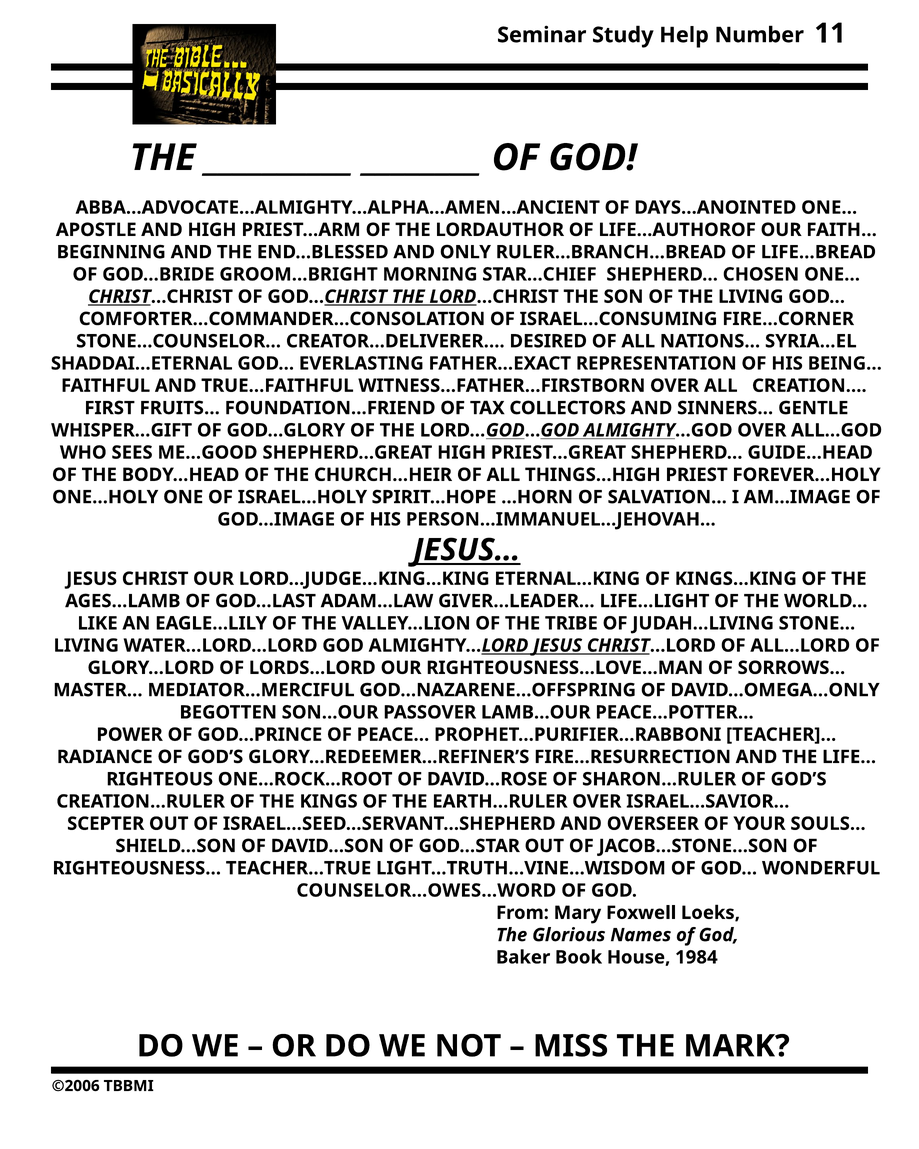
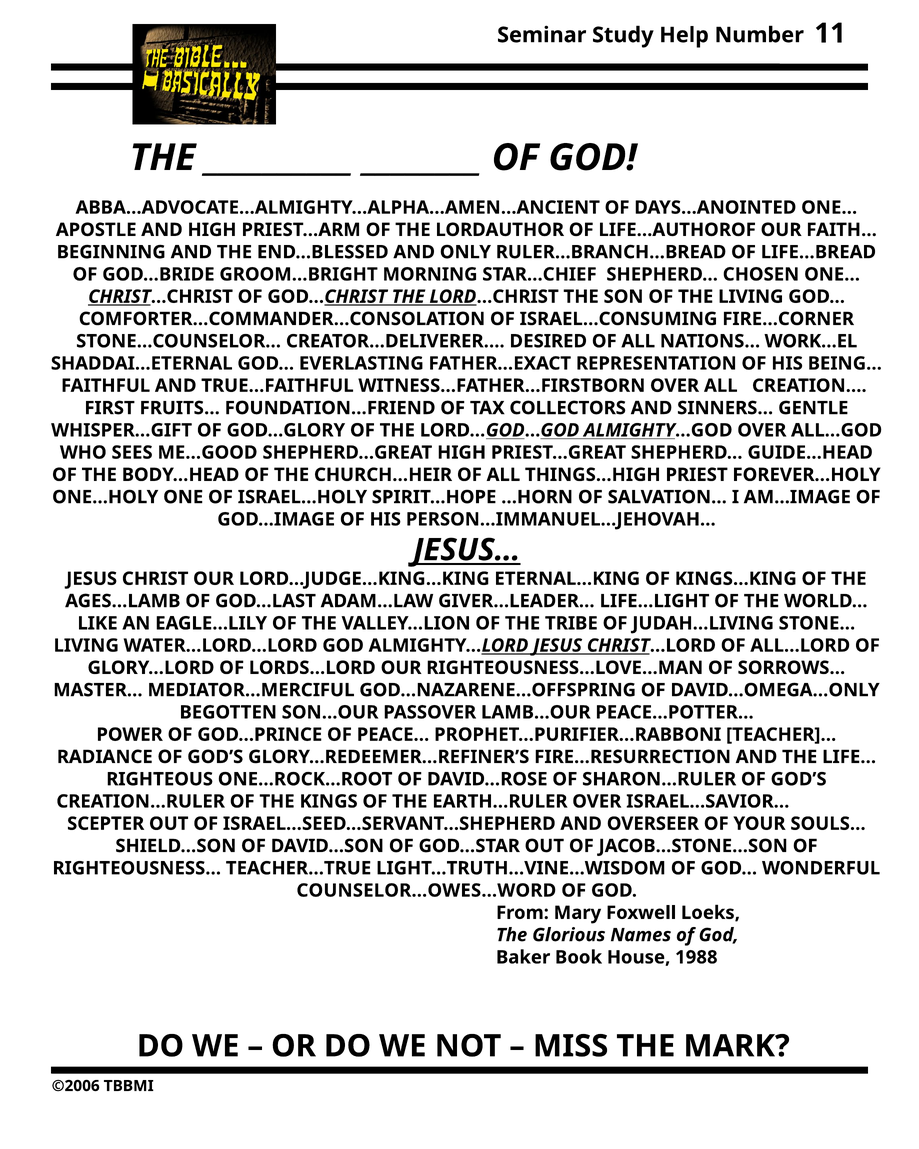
SYRIA…EL: SYRIA…EL -> WORK…EL (811, 341)
1984: 1984 -> 1988 (696, 958)
